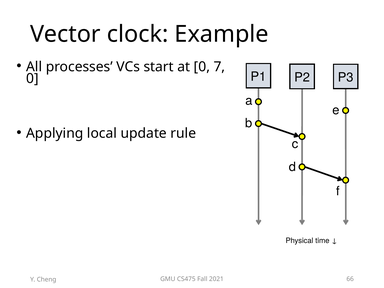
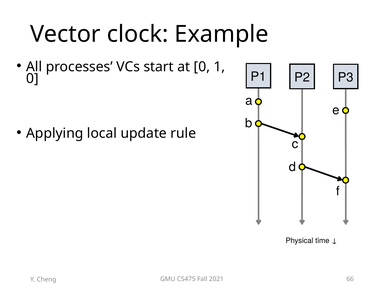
7: 7 -> 1 (219, 67)
